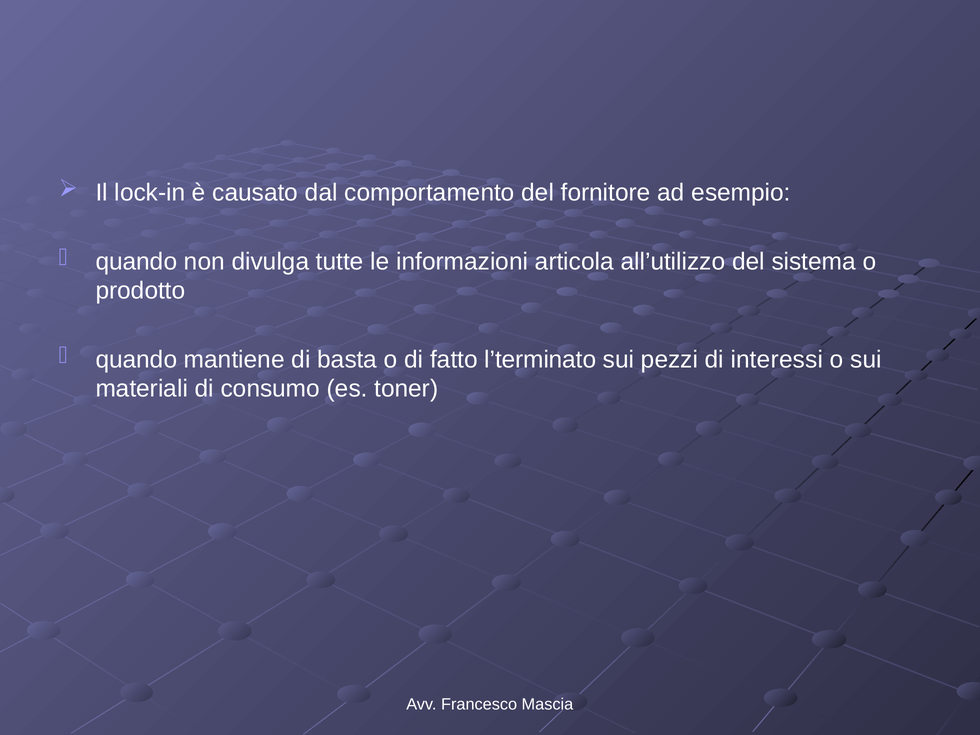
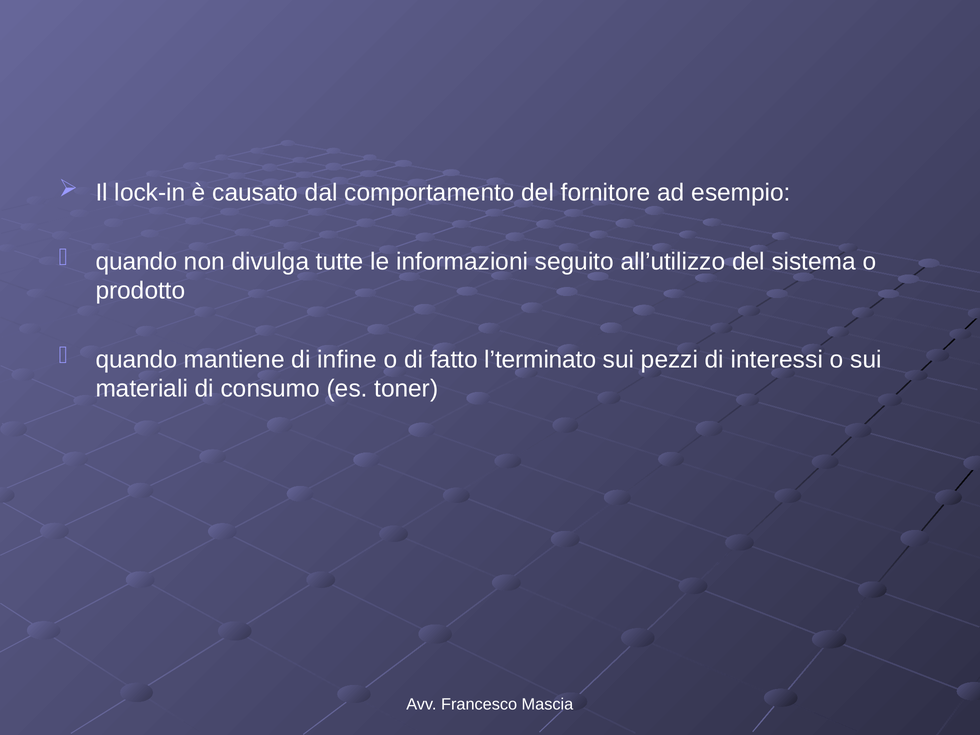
articola: articola -> seguito (574, 261)
basta: basta -> infine (347, 359)
